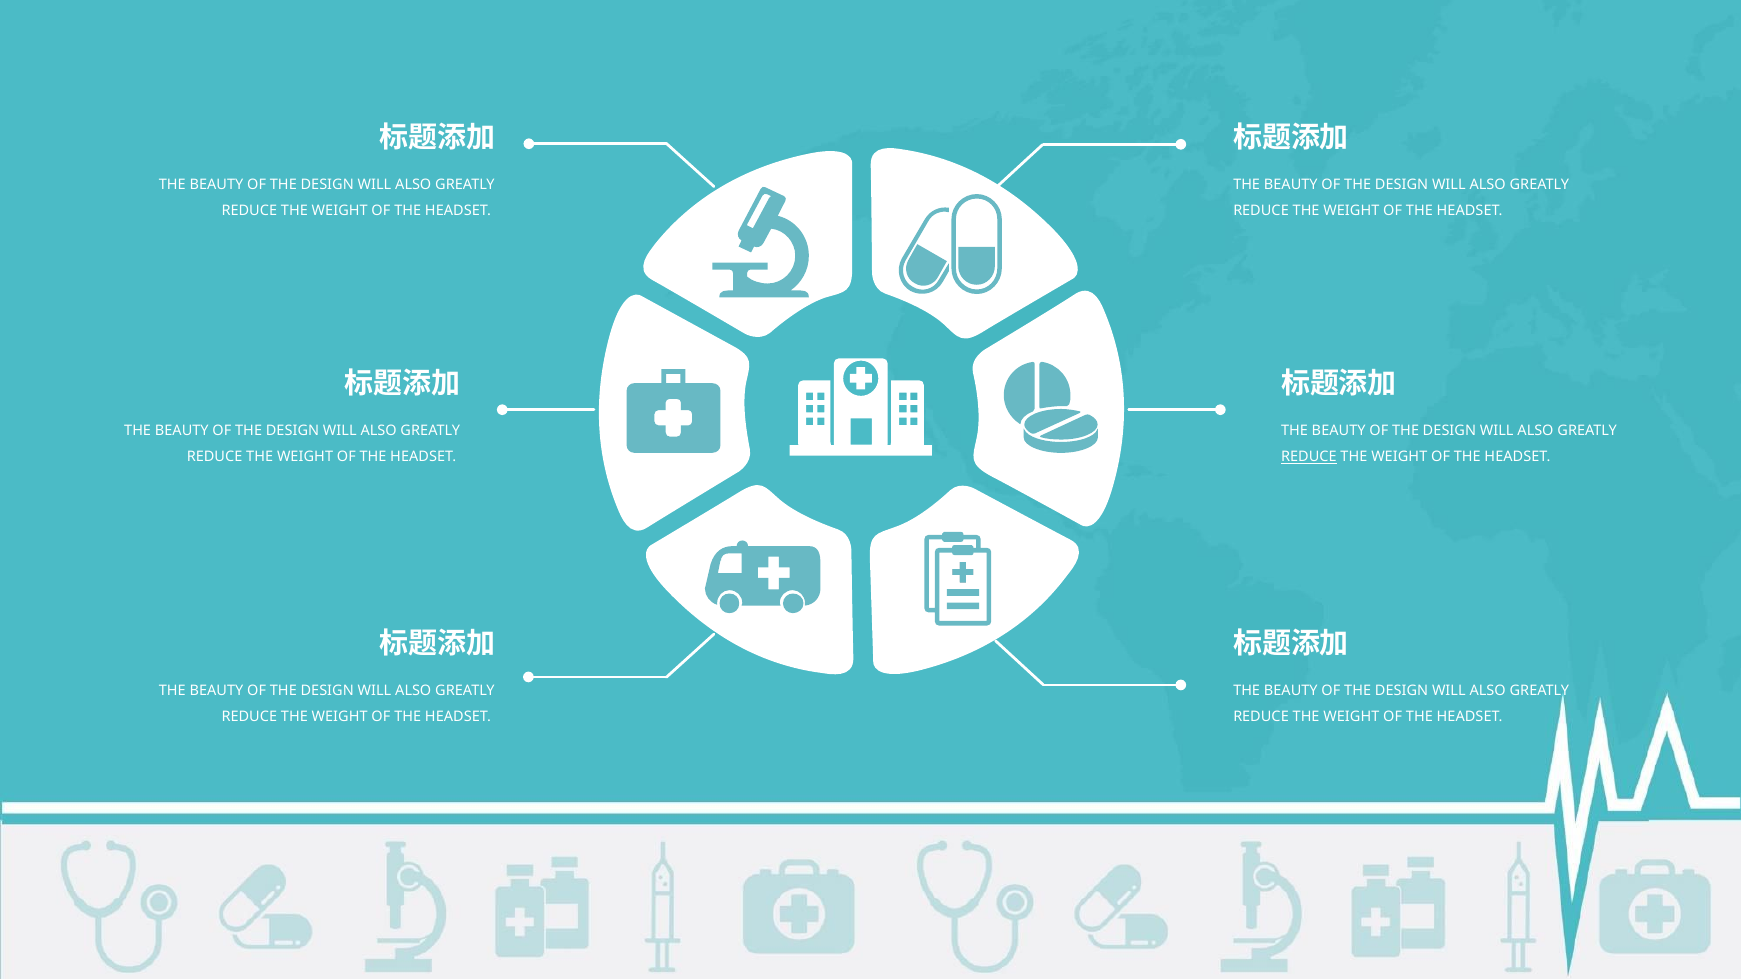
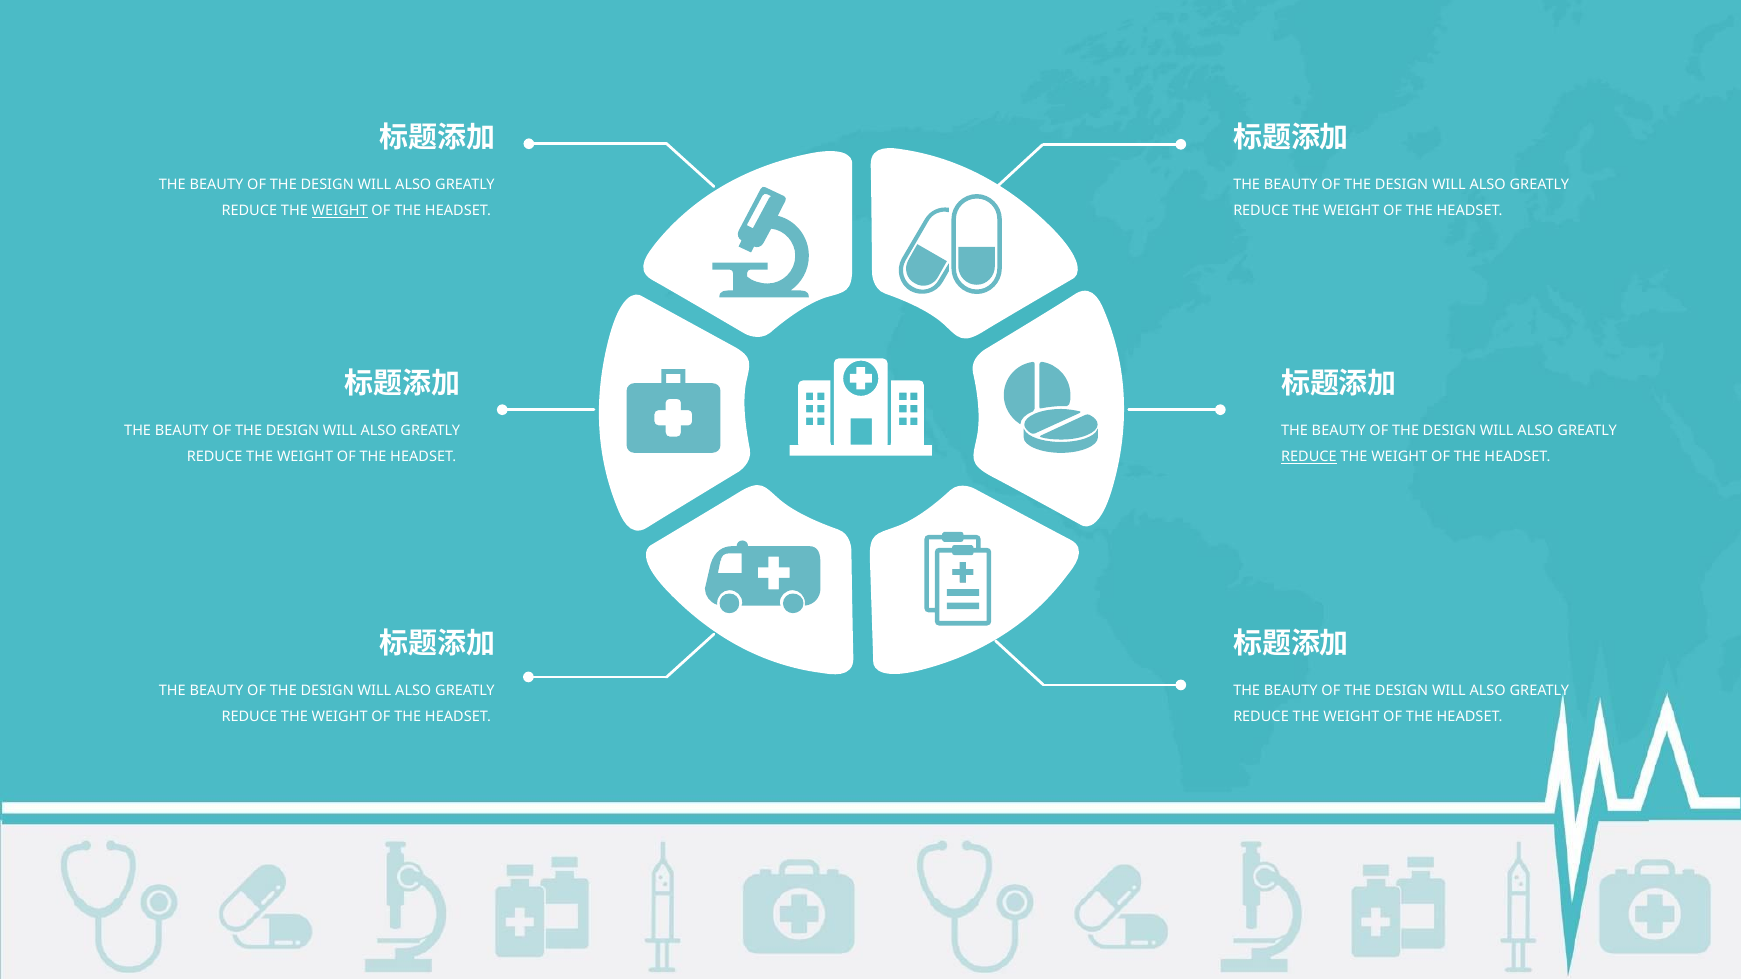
WEIGHT underline: none -> present (340, 211)
